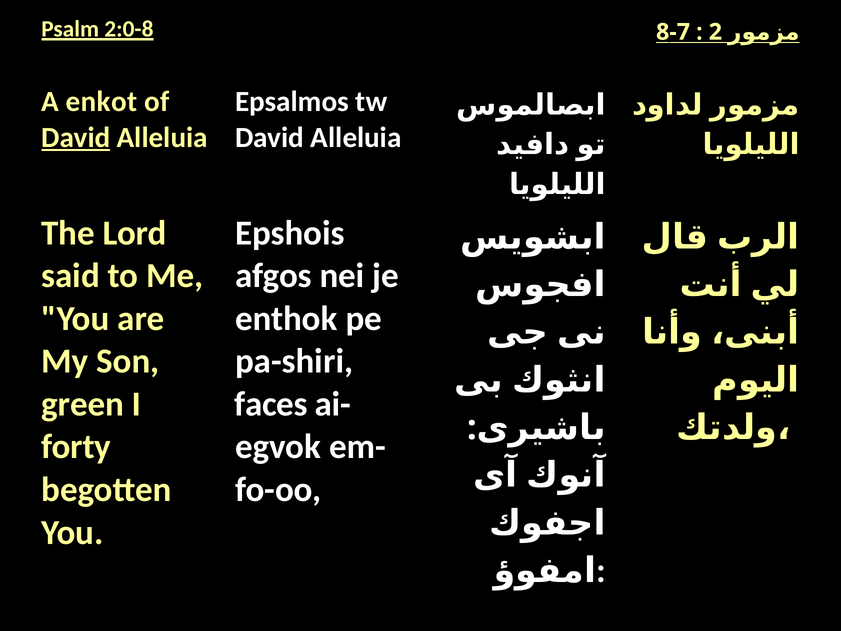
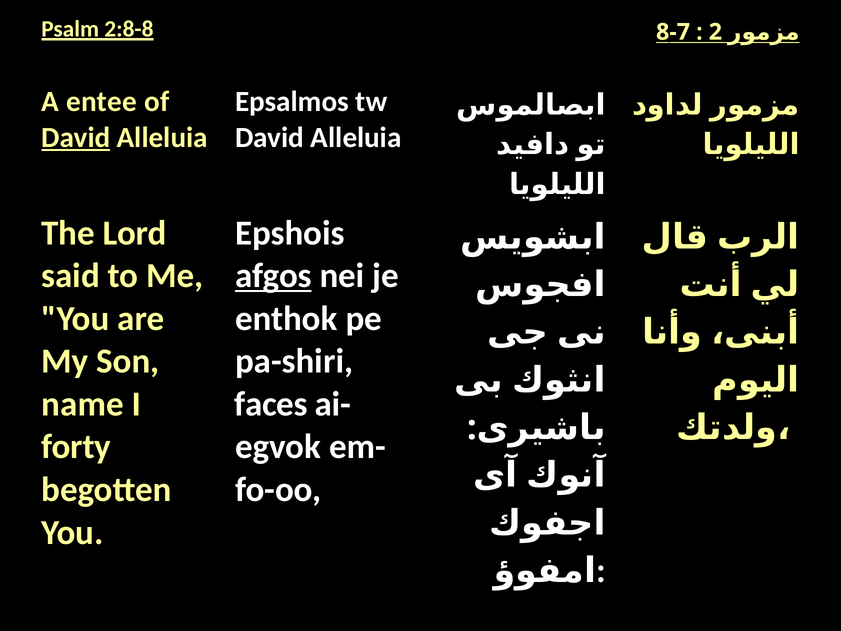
2:0-8: 2:0-8 -> 2:8-8 (129, 29)
enkot: enkot -> entee (102, 102)
afgos underline: none -> present (273, 276)
green: green -> name (82, 404)
